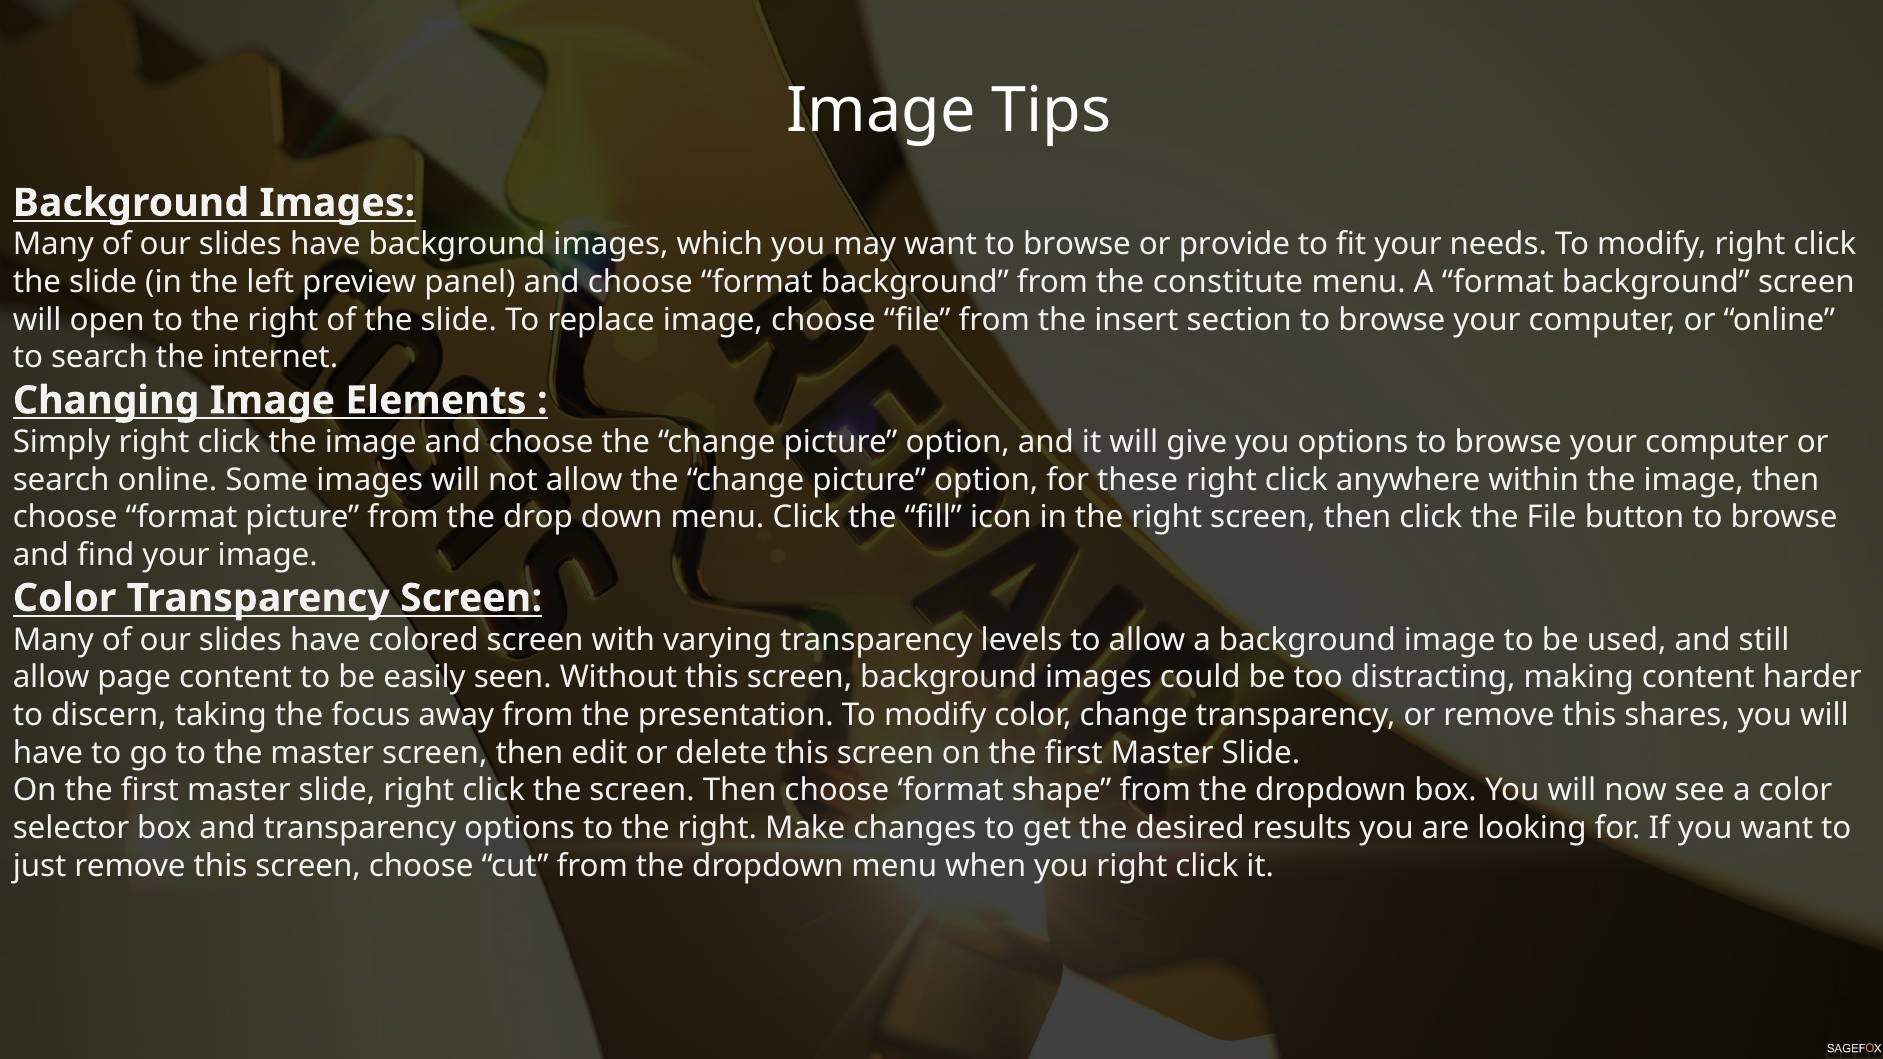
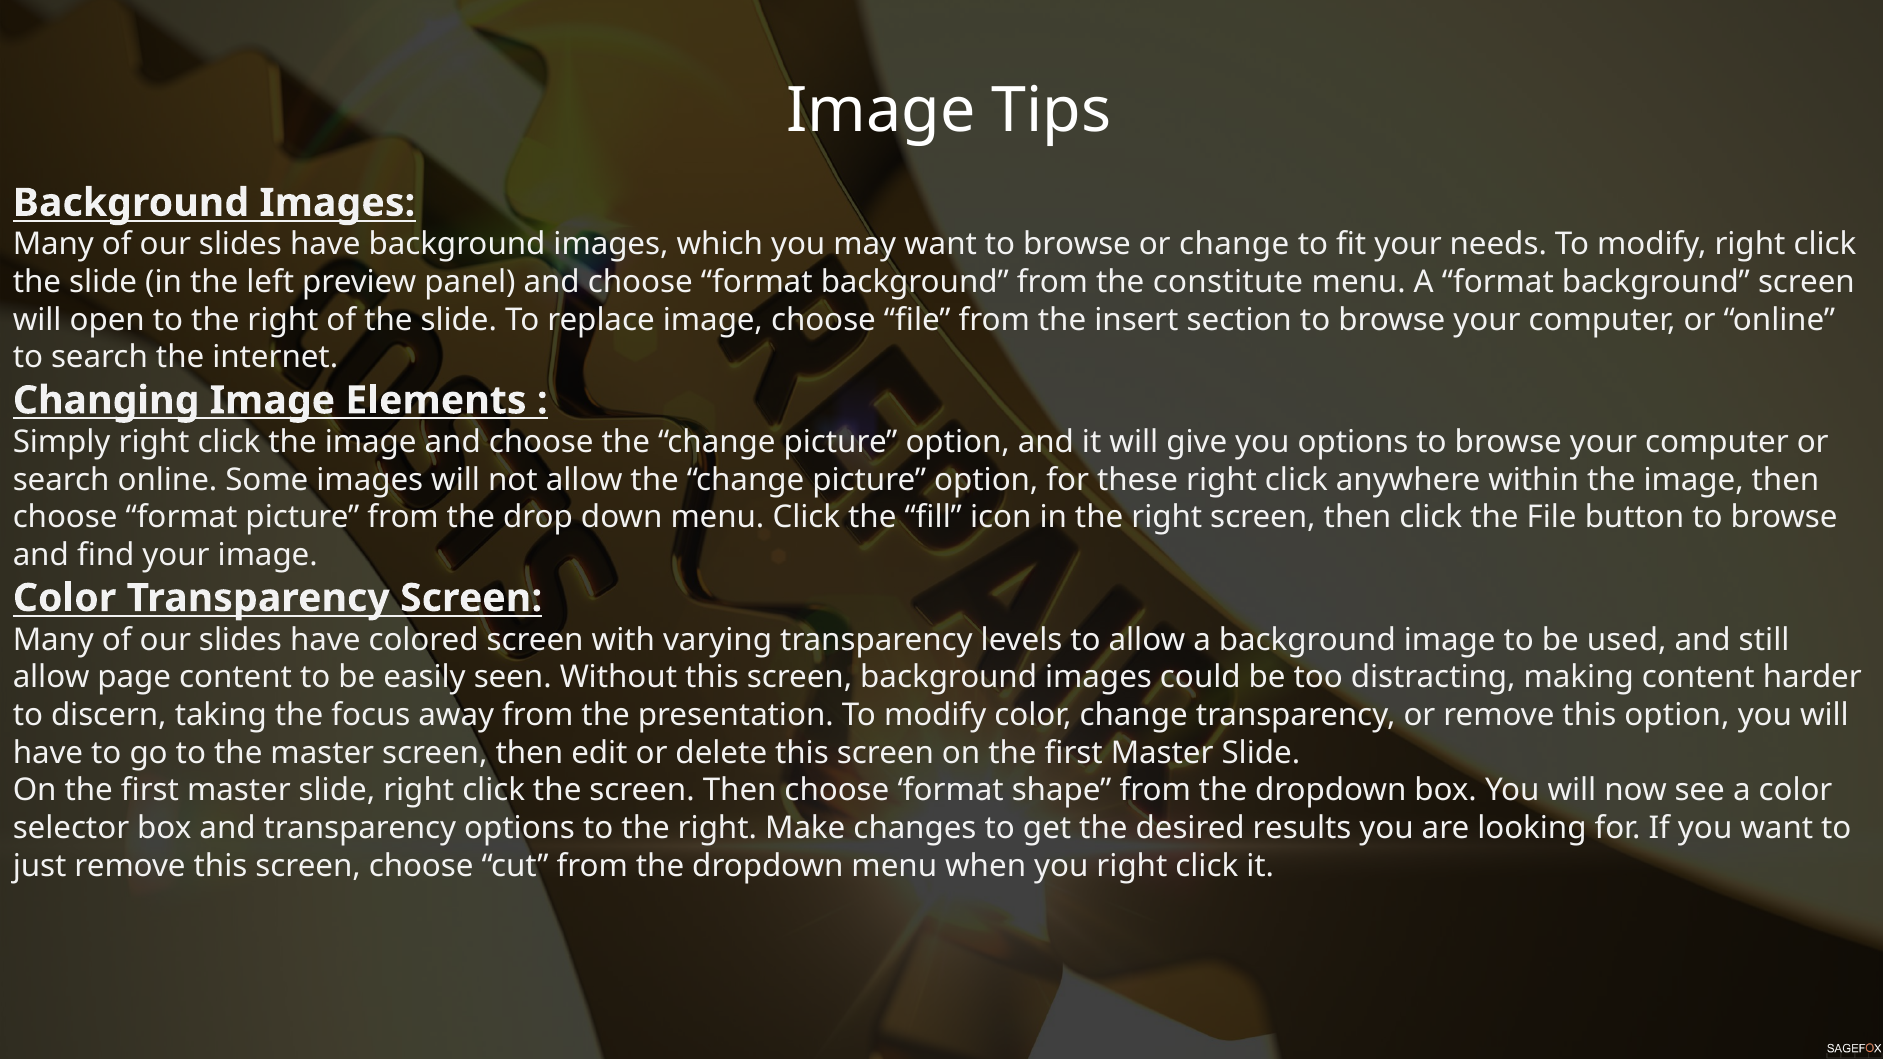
or provide: provide -> change (1234, 245)
this shares: shares -> option (1677, 715)
